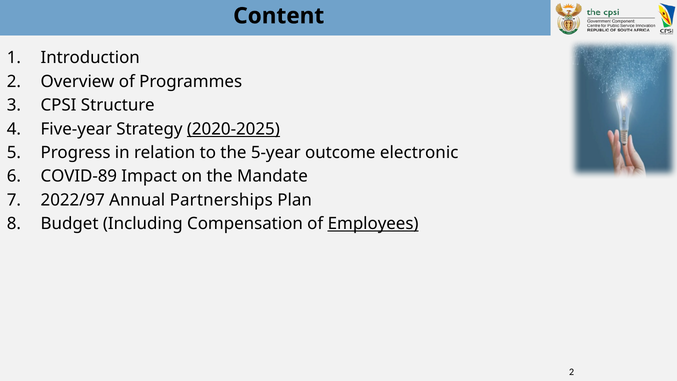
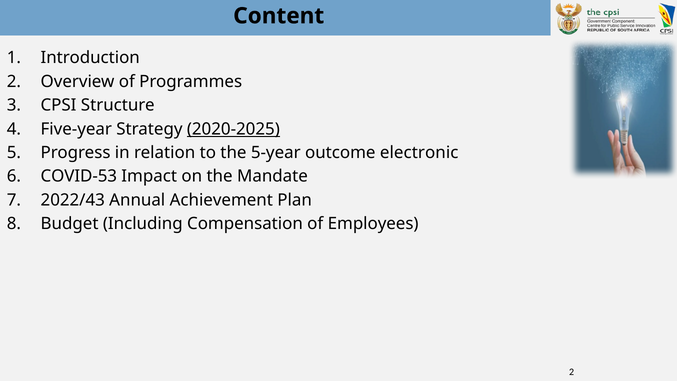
COVID-89: COVID-89 -> COVID-53 (79, 176)
2022/97: 2022/97 -> 2022/43 (73, 200)
Partnerships: Partnerships -> Achievement (221, 200)
Employees underline: present -> none (373, 224)
